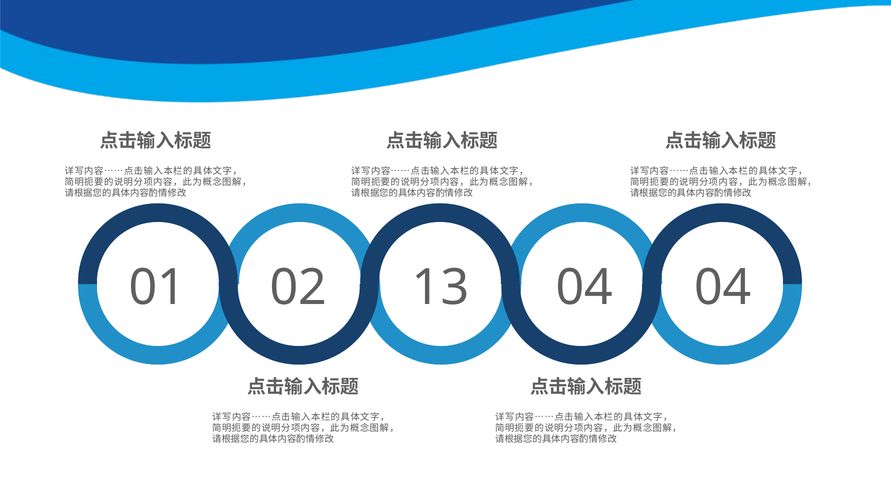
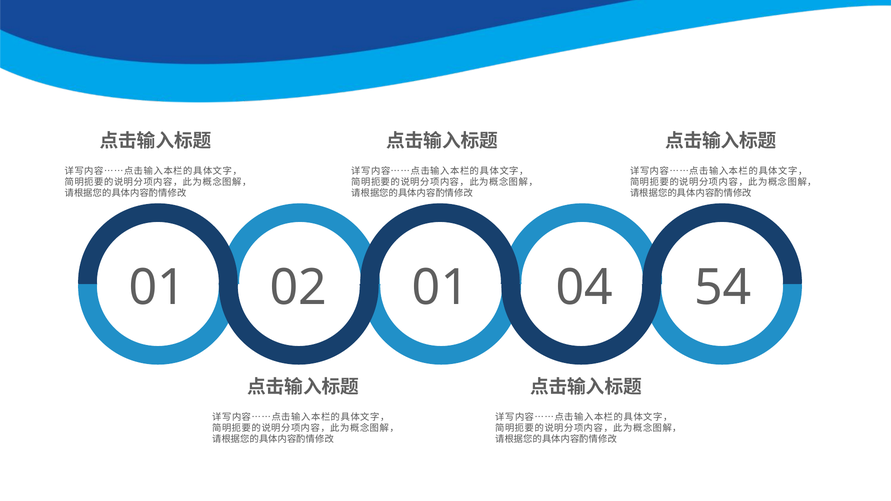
02 13: 13 -> 01 (441, 288)
04 04: 04 -> 54 (723, 288)
